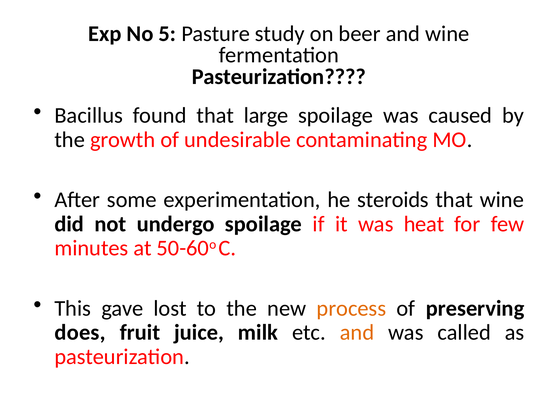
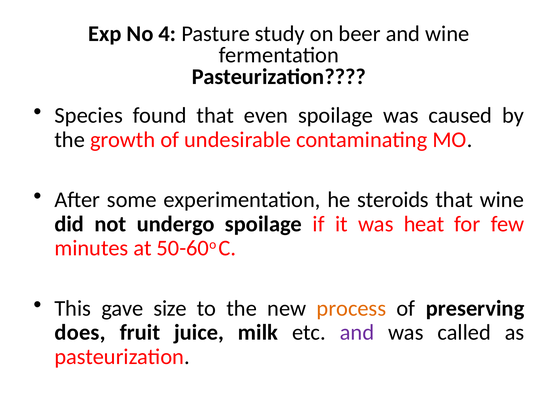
5: 5 -> 4 (167, 34)
Bacillus: Bacillus -> Species (89, 115)
large: large -> even (266, 115)
lost: lost -> size (170, 309)
and colour: orange -> purple (357, 333)
